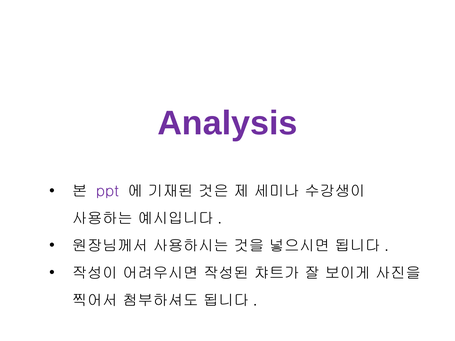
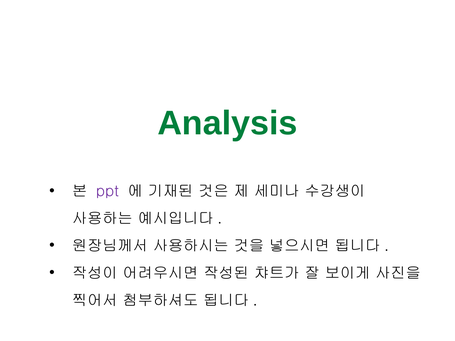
Analysis colour: purple -> green (227, 123)
